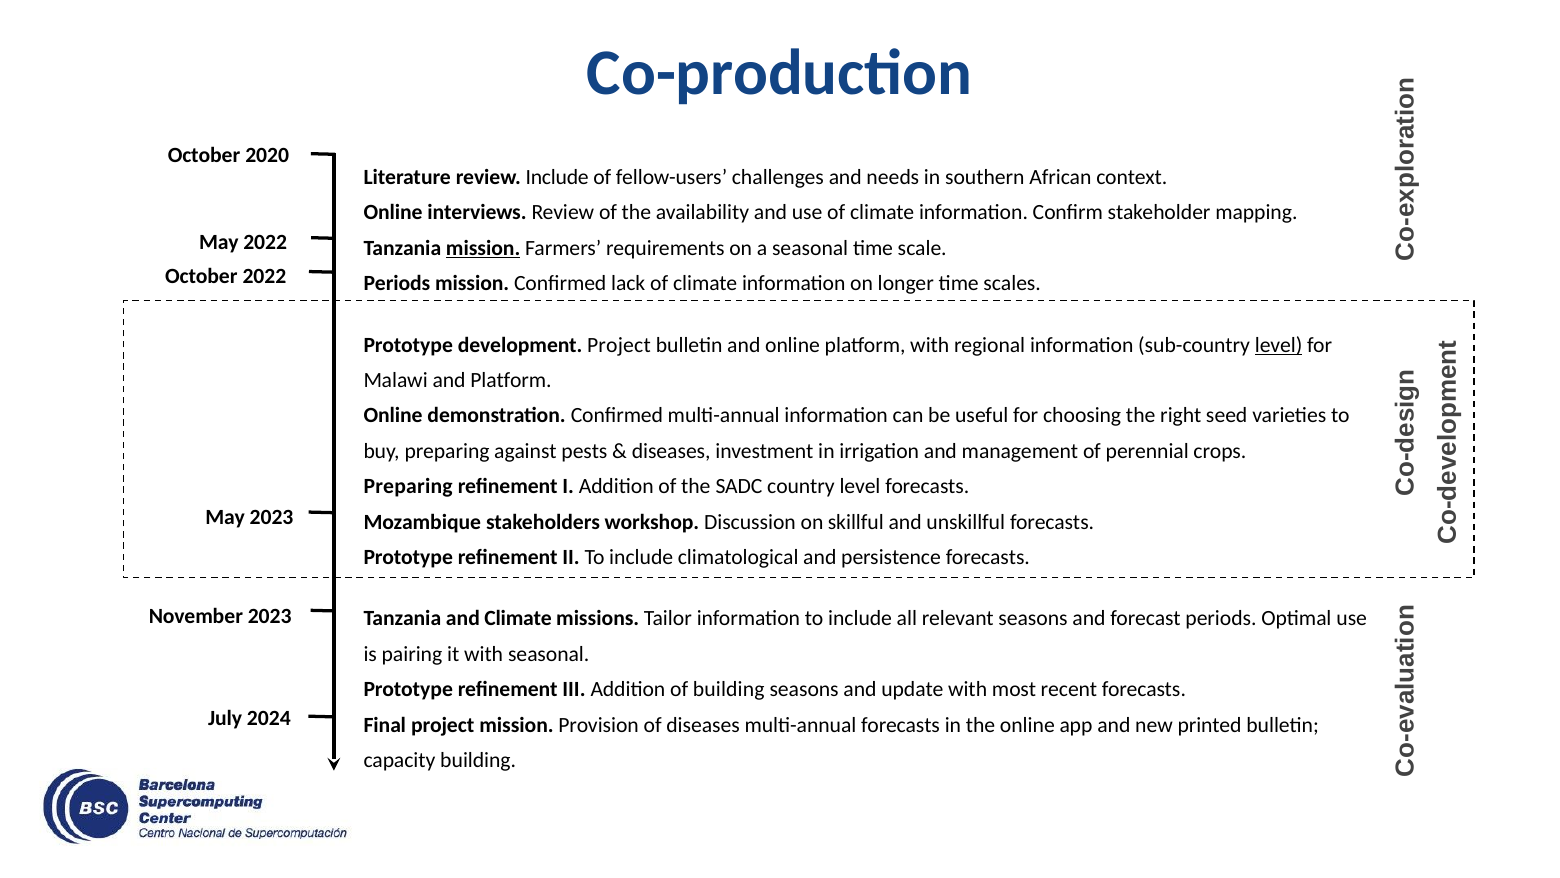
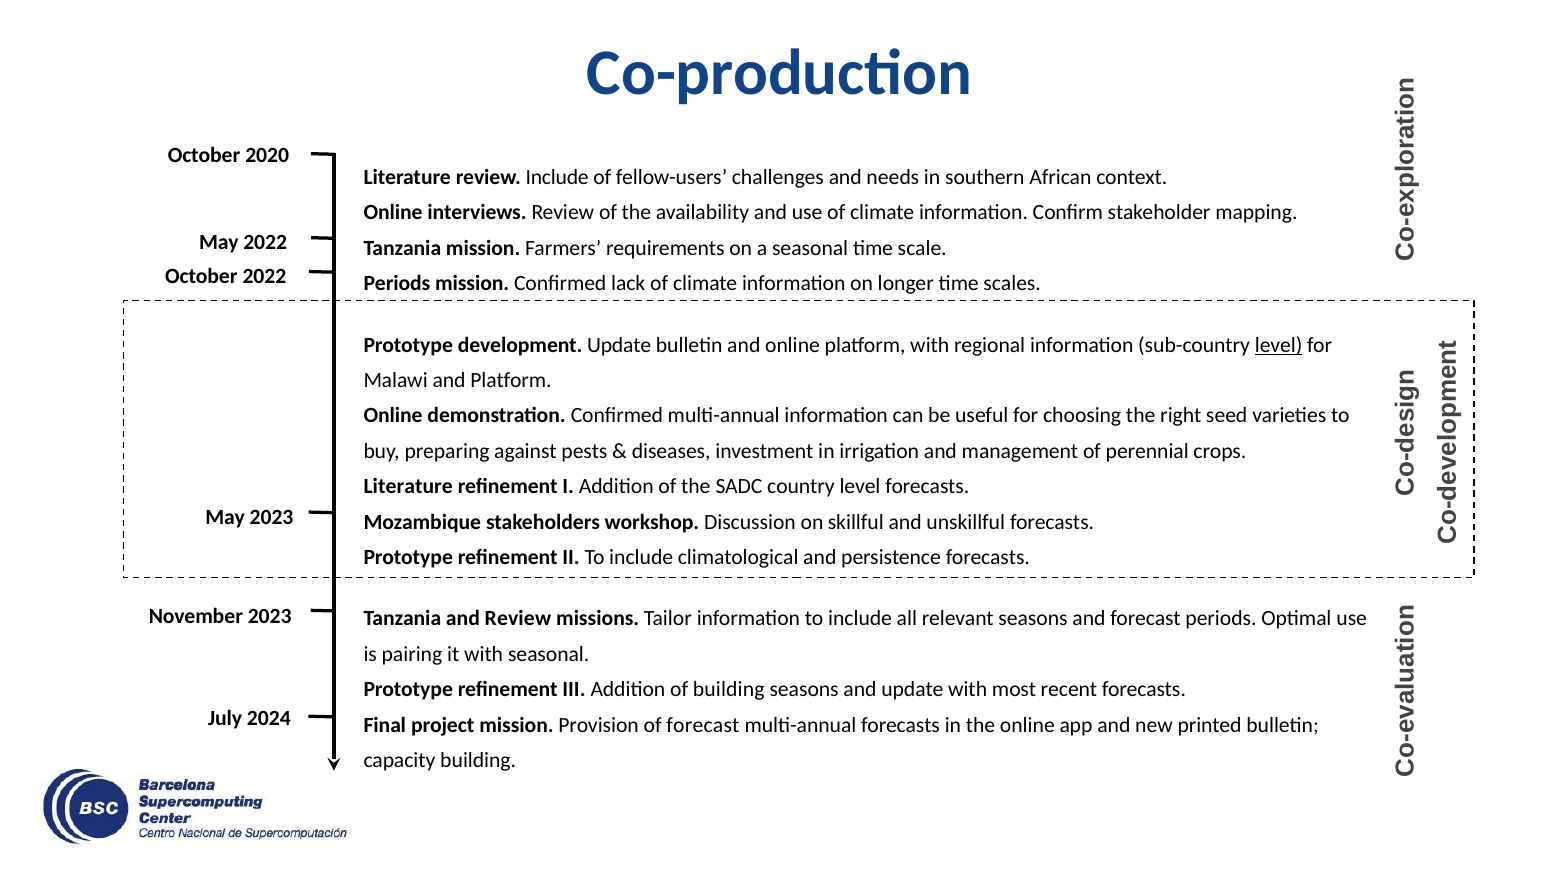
mission underline: present -> none (483, 248)
development Project: Project -> Update (619, 345)
Preparing: Preparing -> Literature (408, 486)
and Climate: Climate -> Review (518, 618)
of diseases: diseases -> forecast (703, 725)
